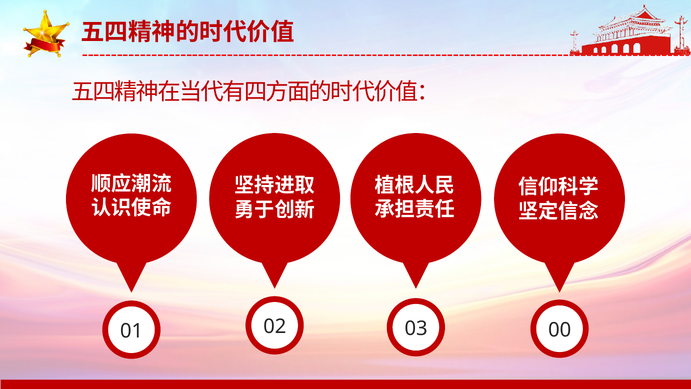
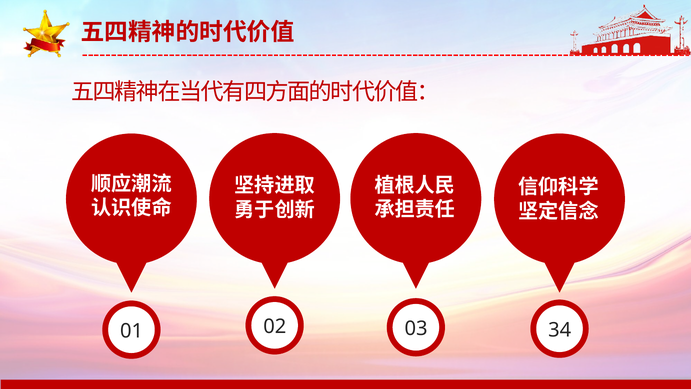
00: 00 -> 34 (560, 330)
